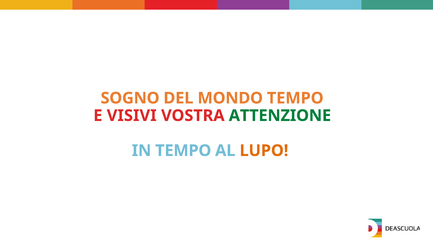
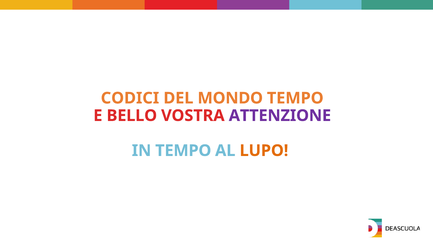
SOGNO: SOGNO -> CODICI (130, 98)
VISIVI: VISIVI -> BELLO (132, 116)
ATTENZIONE colour: green -> purple (280, 116)
